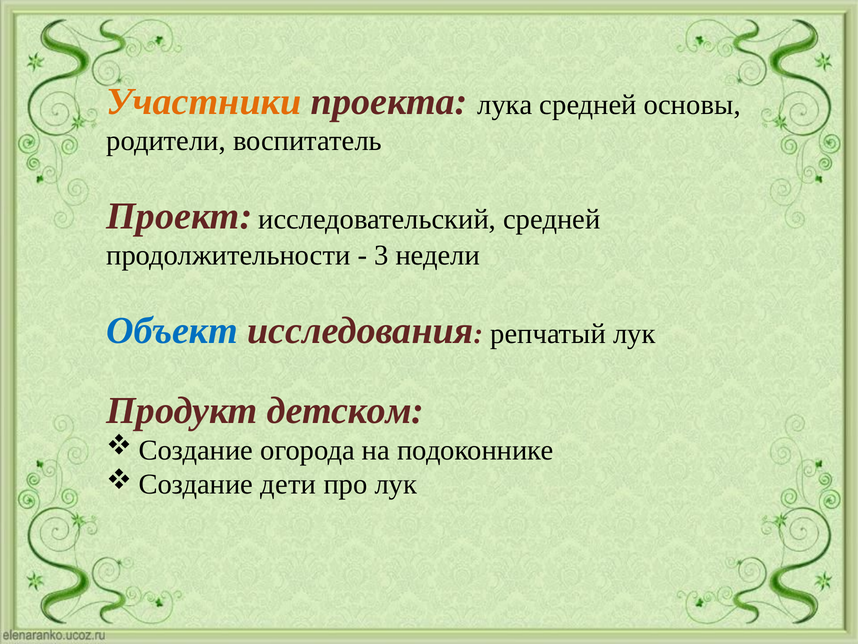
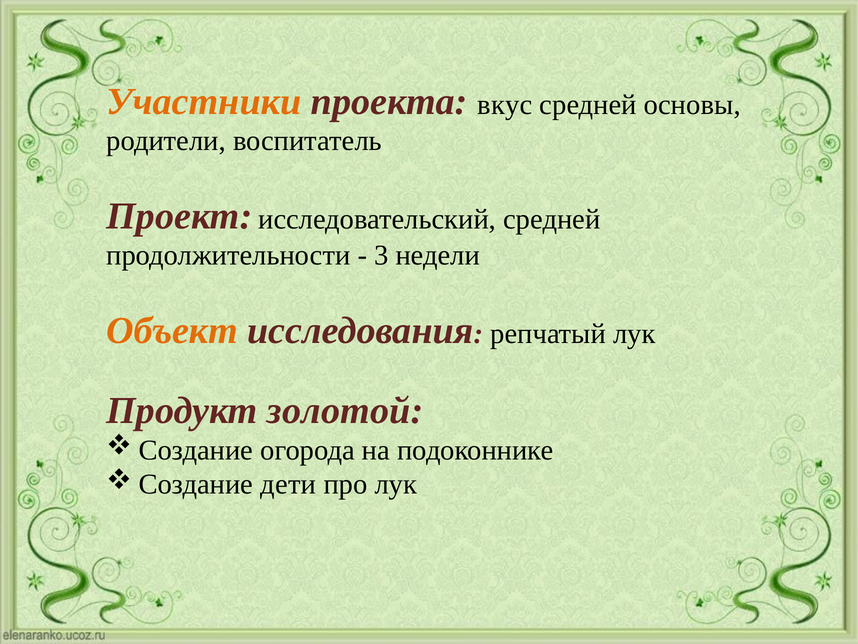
лука: лука -> вкус (505, 105)
Объект colour: blue -> orange (172, 330)
детском: детском -> золотой (345, 410)
